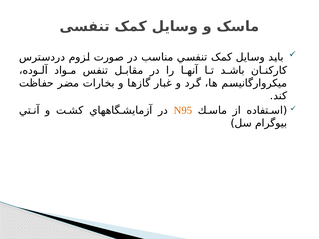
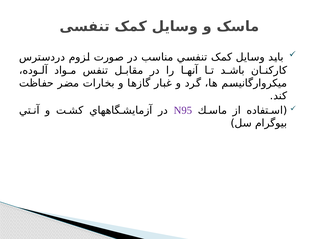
N95 colour: orange -> purple (183, 110)
